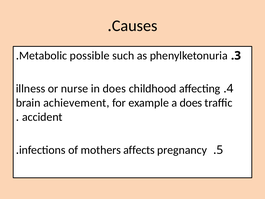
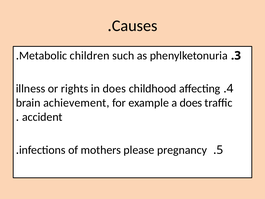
possible: possible -> children (90, 56)
nurse: nurse -> rights (75, 89)
affects: affects -> please (139, 150)
